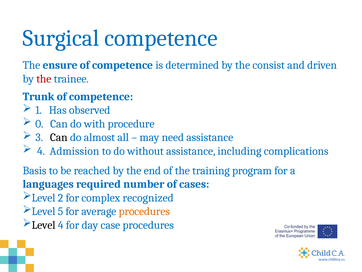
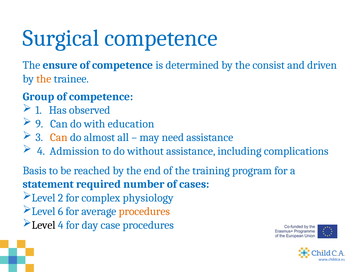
the colour: red -> orange (44, 79)
Trunk: Trunk -> Group (38, 96)
0: 0 -> 9 (39, 124)
procedure: procedure -> education (131, 124)
Can colour: black -> orange (59, 137)
languages: languages -> statement (48, 184)
recognized: recognized -> physiology (148, 197)
5: 5 -> 6 (60, 211)
